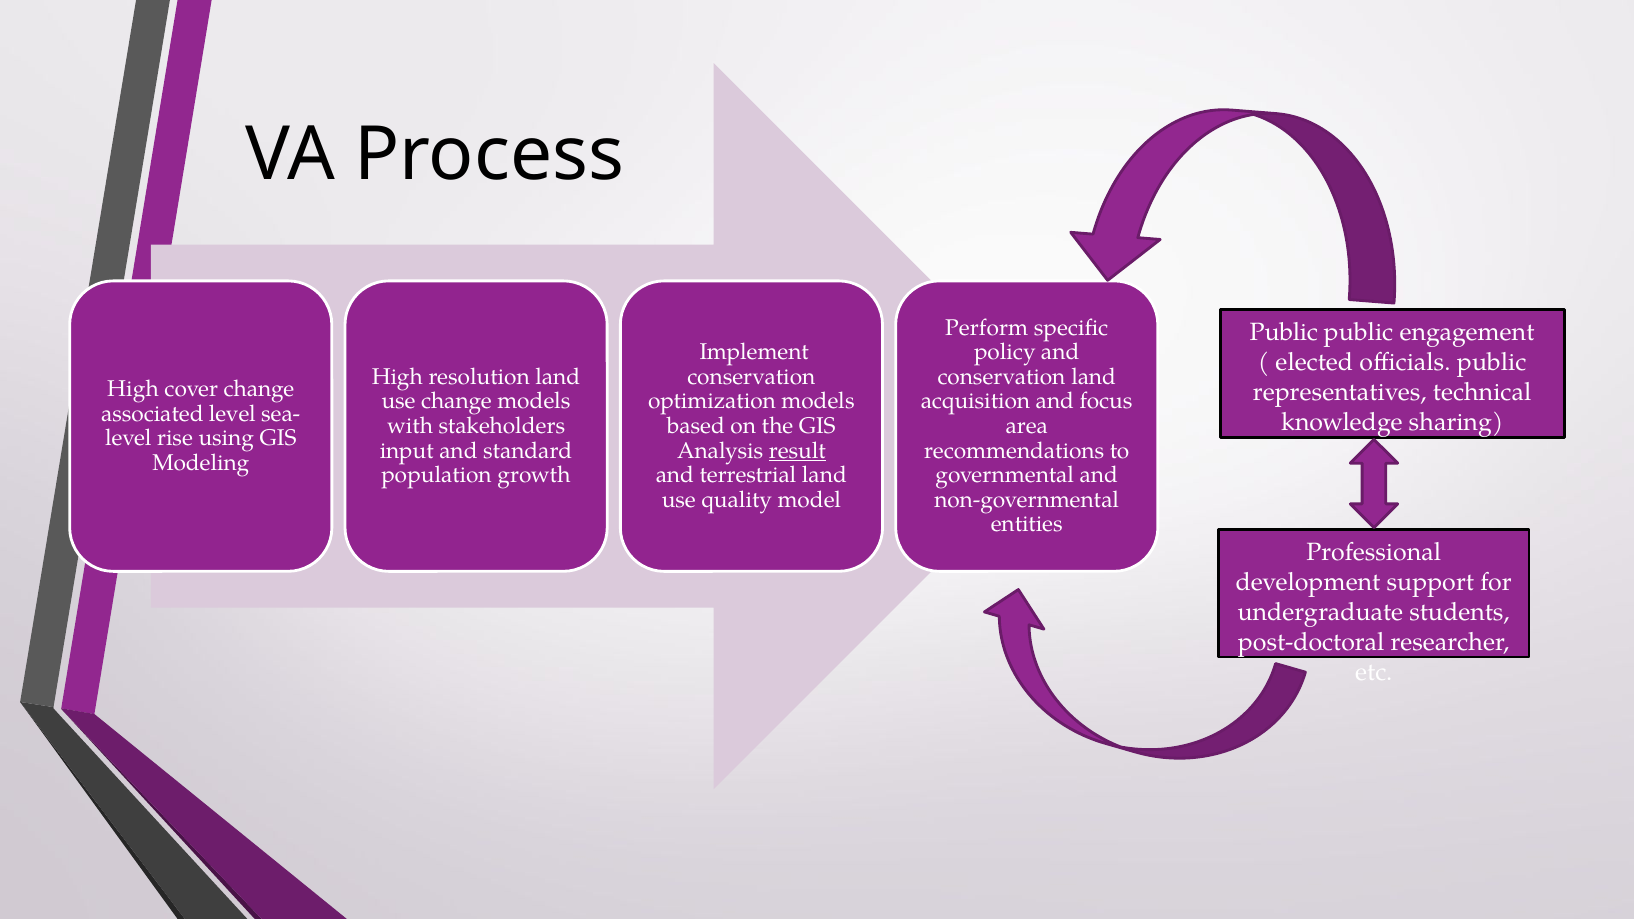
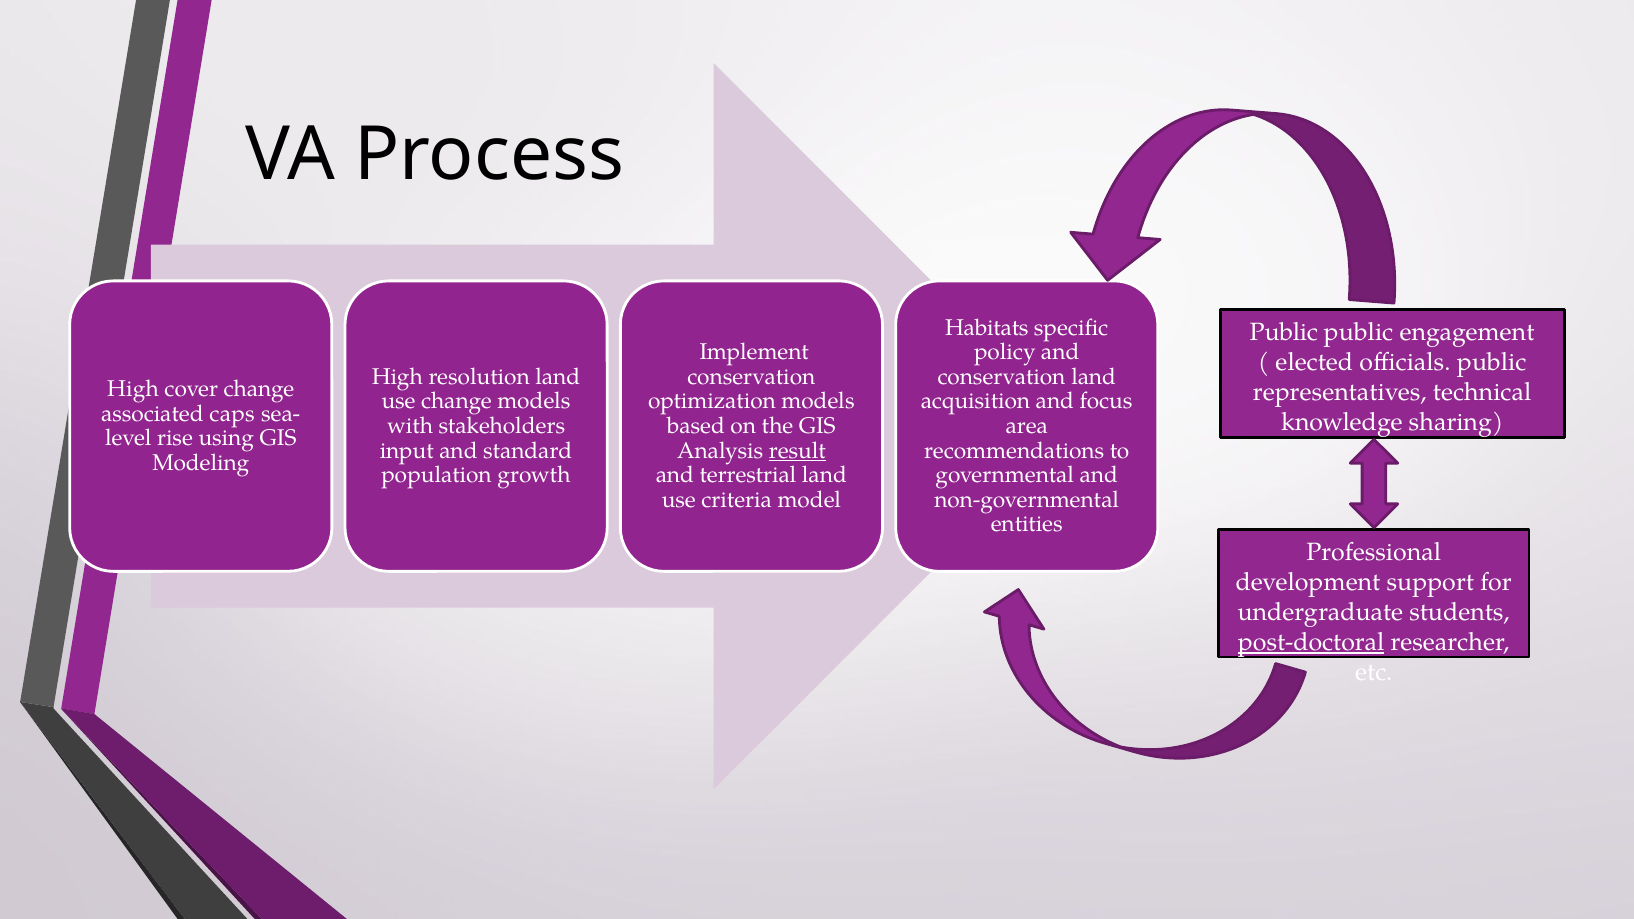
Perform: Perform -> Habitats (987, 328)
associated level: level -> caps (232, 414)
quality: quality -> criteria (737, 500)
post-doctoral underline: none -> present (1311, 642)
